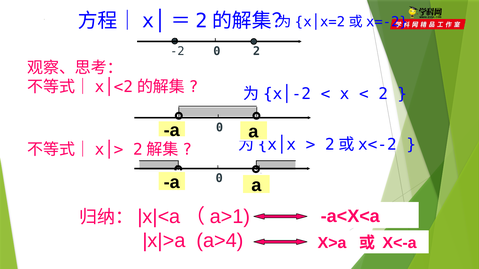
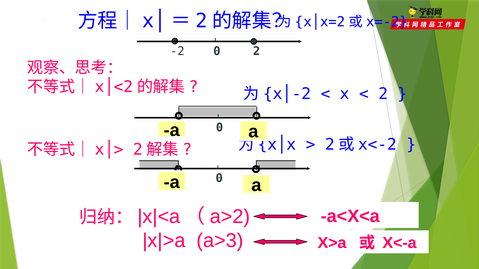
a>1: a>1 -> a>2 (230, 216)
a>4: a>4 -> a>3 (220, 240)
